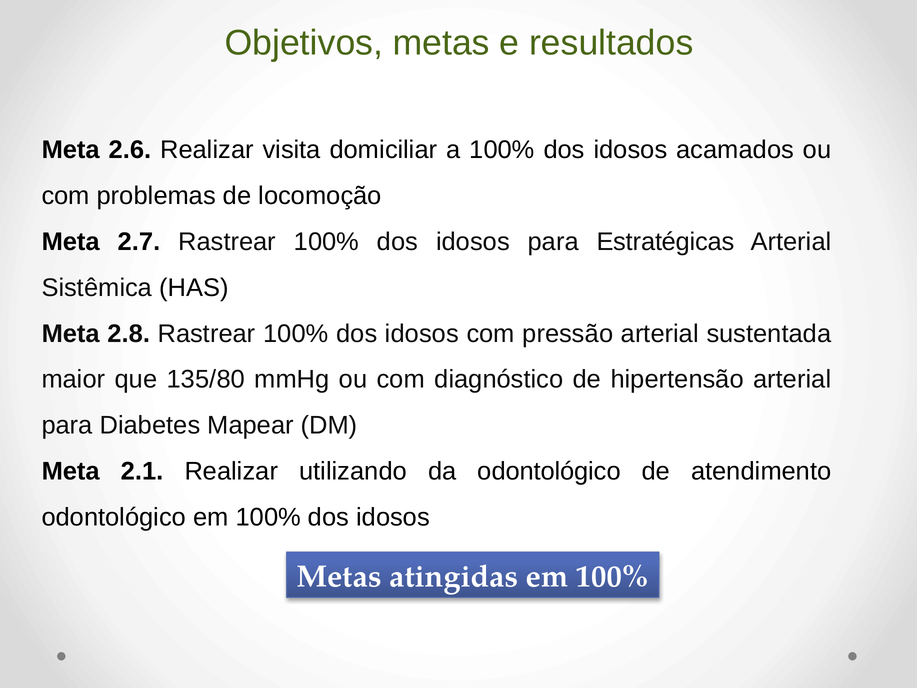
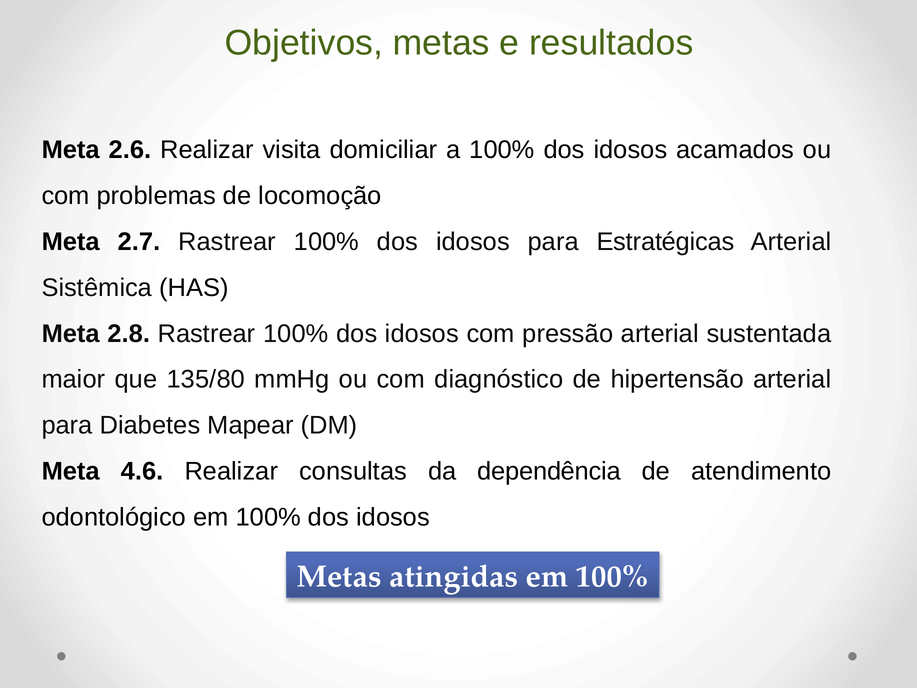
2.1: 2.1 -> 4.6 (142, 471)
utilizando: utilizando -> consultas (353, 471)
da odontológico: odontológico -> dependência (549, 471)
